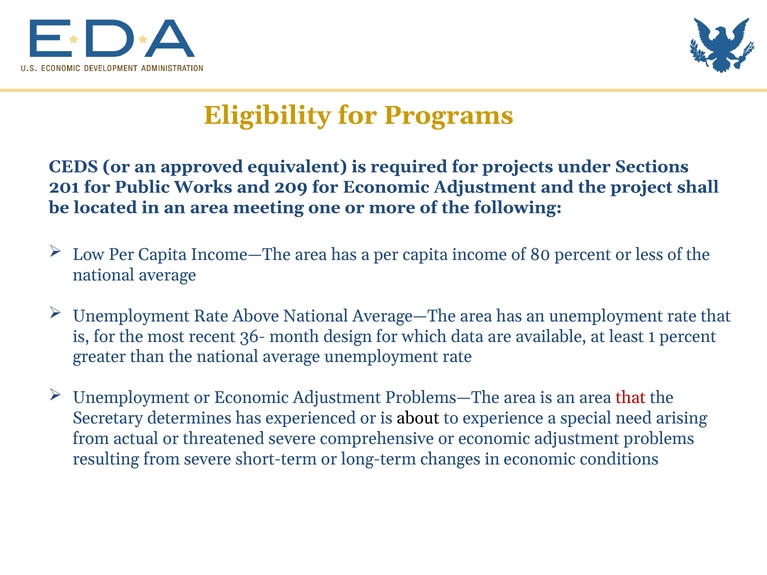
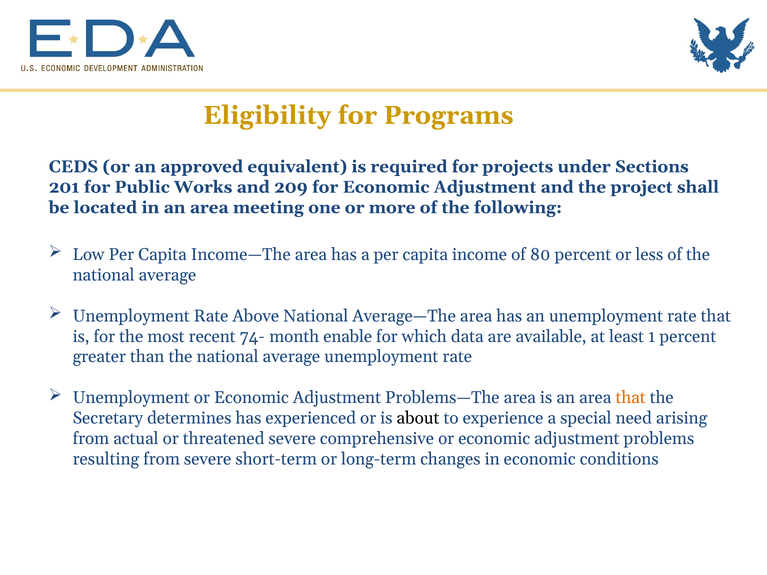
36-: 36- -> 74- (252, 337)
design: design -> enable (348, 337)
that colour: red -> orange (631, 398)
